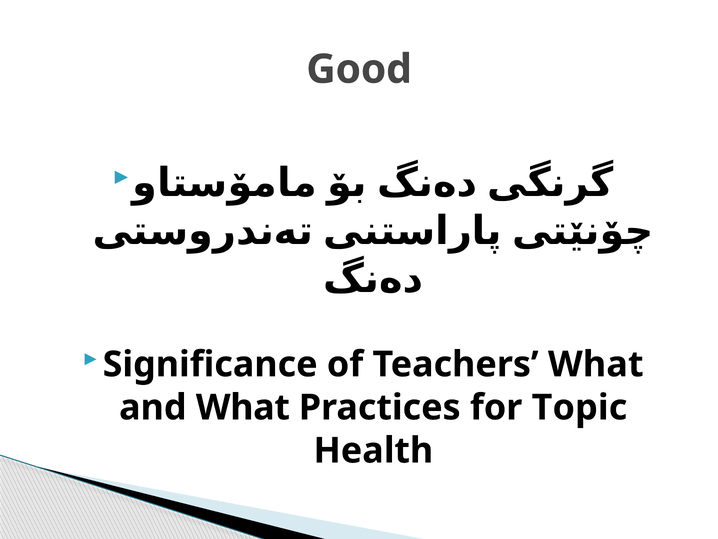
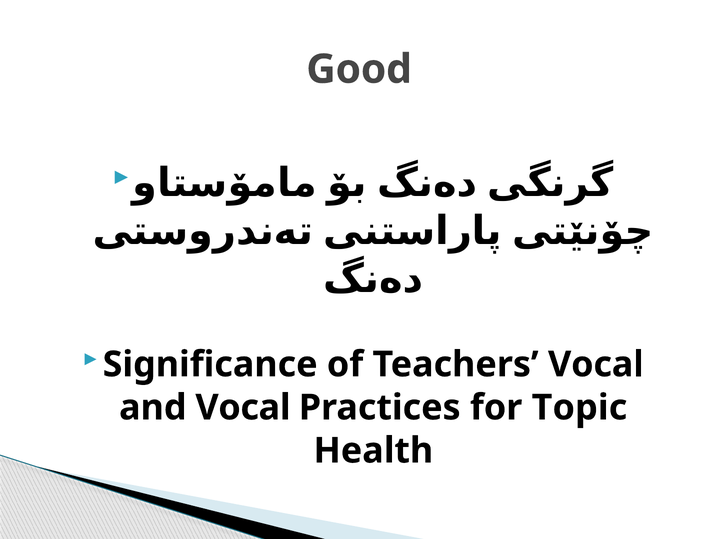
Teachers What: What -> Vocal (596, 364)
and What: What -> Vocal (243, 407)
